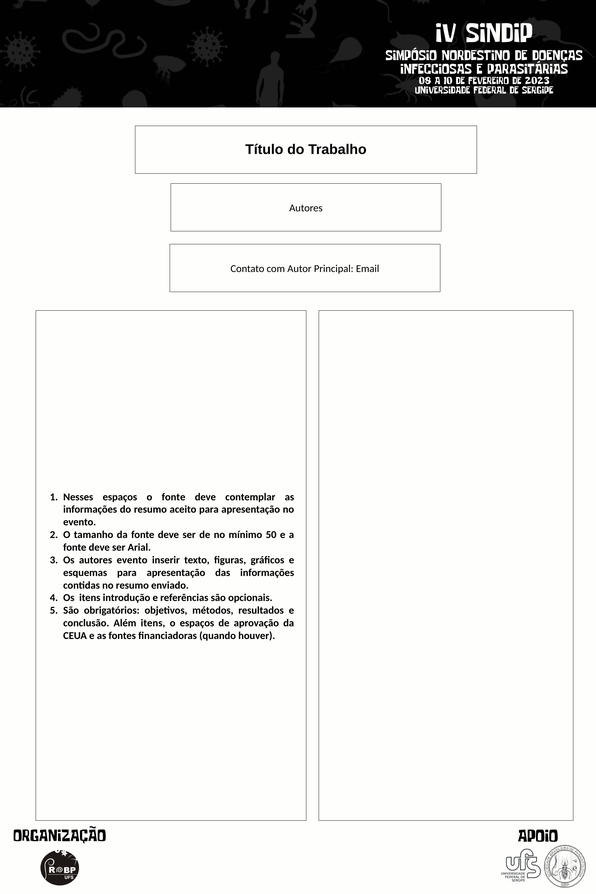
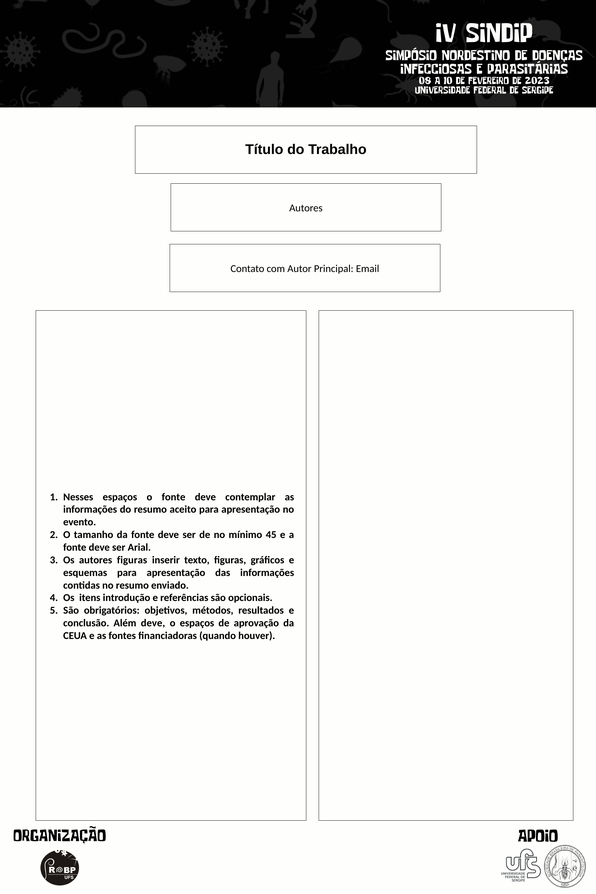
50: 50 -> 45 (271, 535)
autores evento: evento -> figuras (132, 560)
Além itens: itens -> deve (153, 623)
